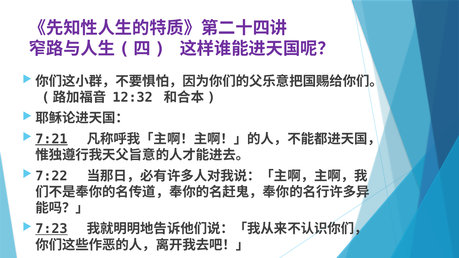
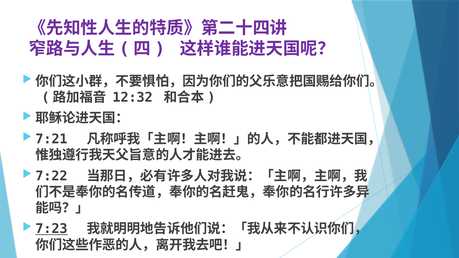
7:21 underline: present -> none (51, 139)
